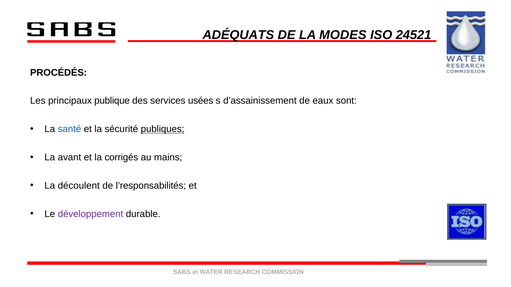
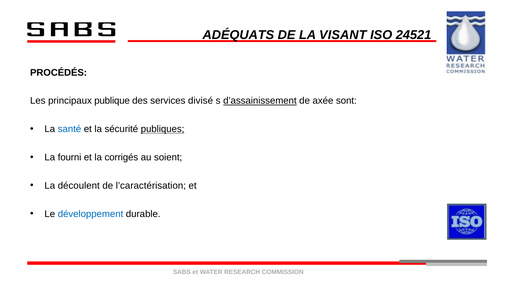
MODES: MODES -> VISANT (343, 35)
usées: usées -> divisé (201, 101)
d’assainissement underline: none -> present (260, 101)
eaux: eaux -> axée (323, 101)
avant: avant -> fourni (70, 158)
mains: mains -> soient (168, 158)
l’responsabilités: l’responsabilités -> l’caractérisation (151, 186)
développement colour: purple -> blue (91, 214)
